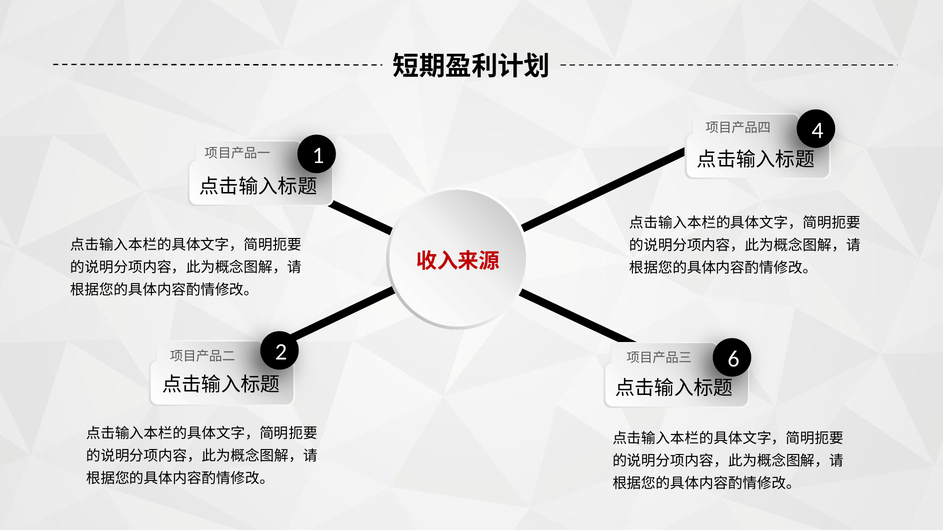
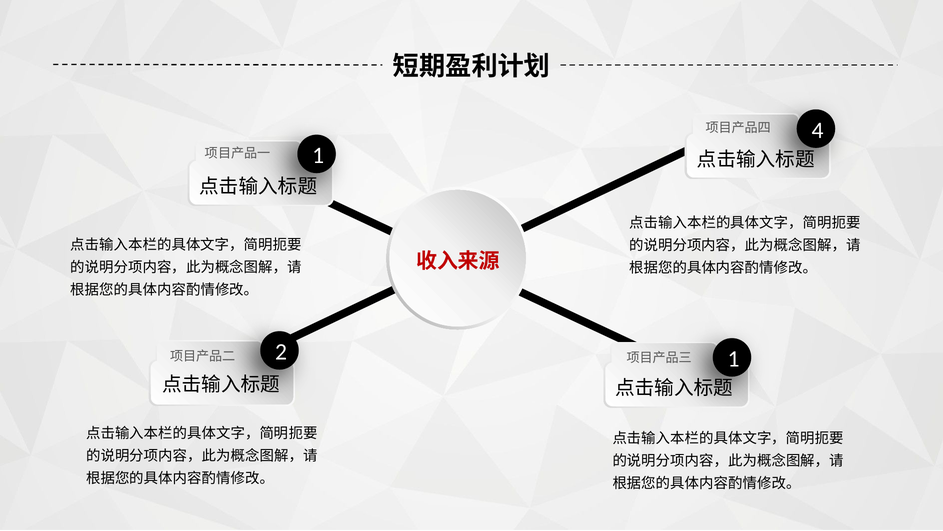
2 6: 6 -> 1 (734, 359)
